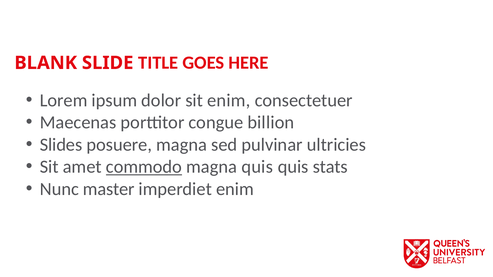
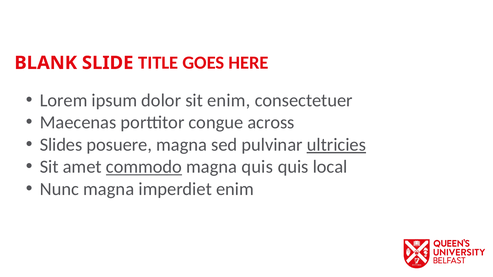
billion: billion -> across (271, 123)
ultricies underline: none -> present (336, 145)
stats: stats -> local (330, 167)
Nunc master: master -> magna (109, 189)
